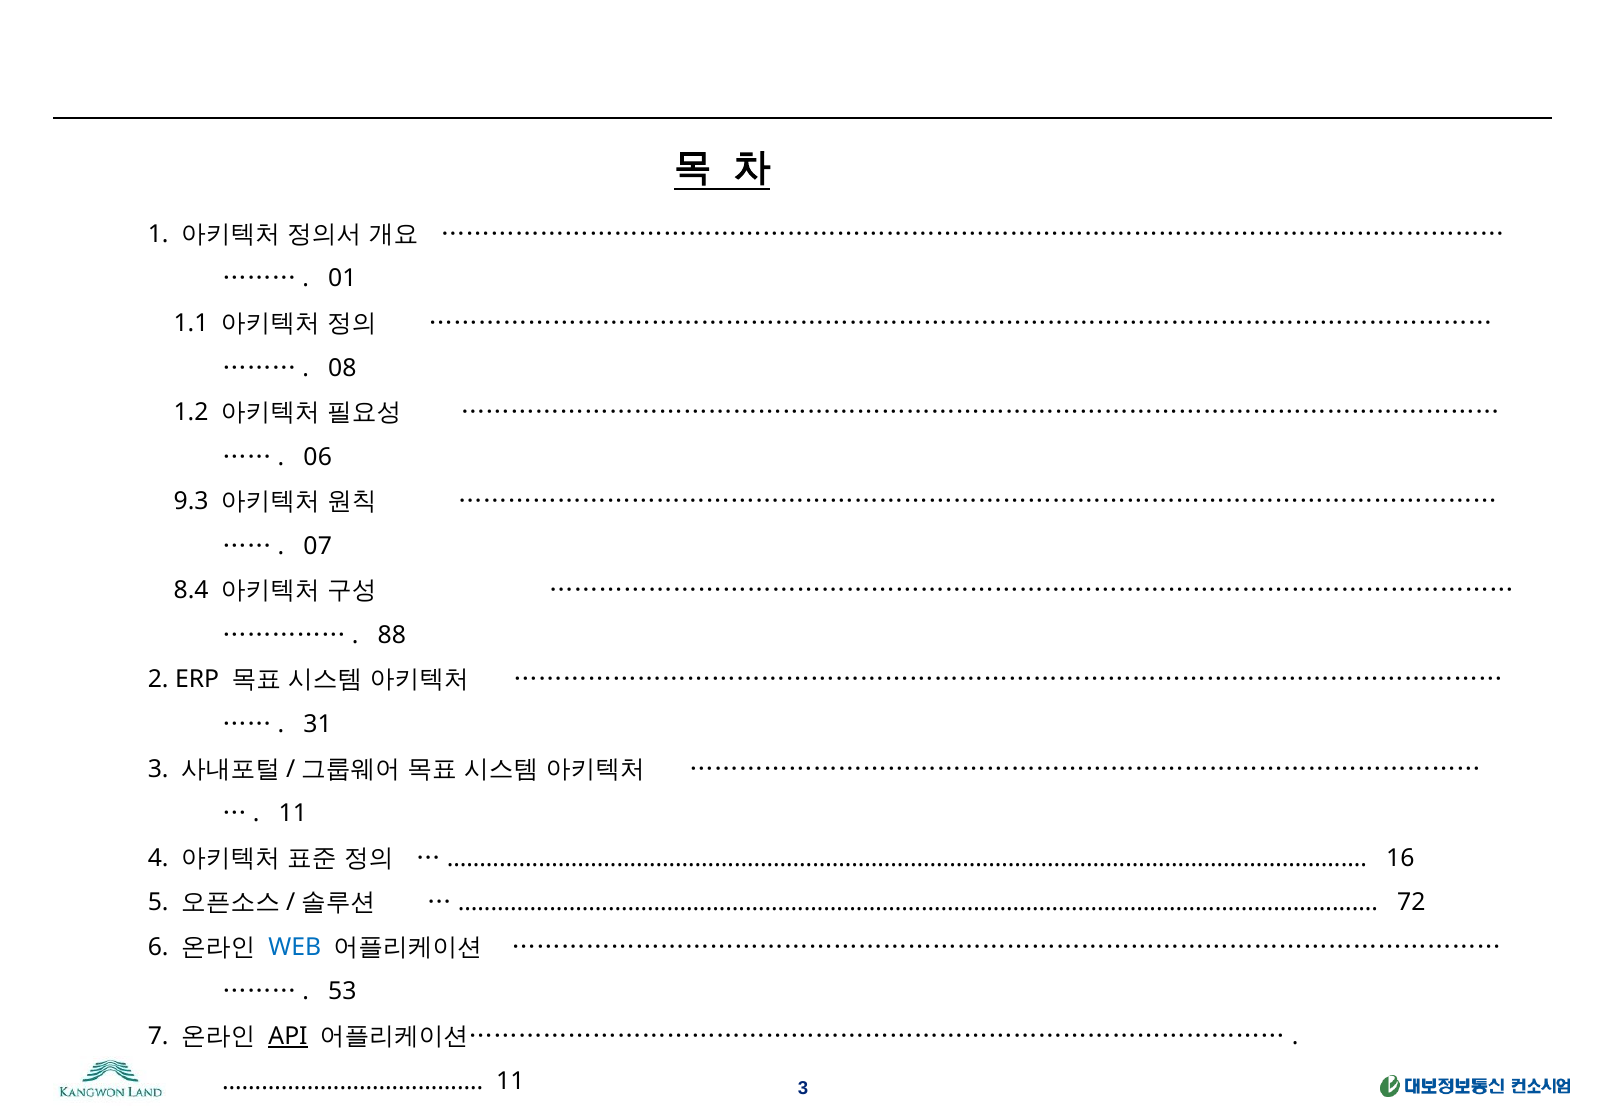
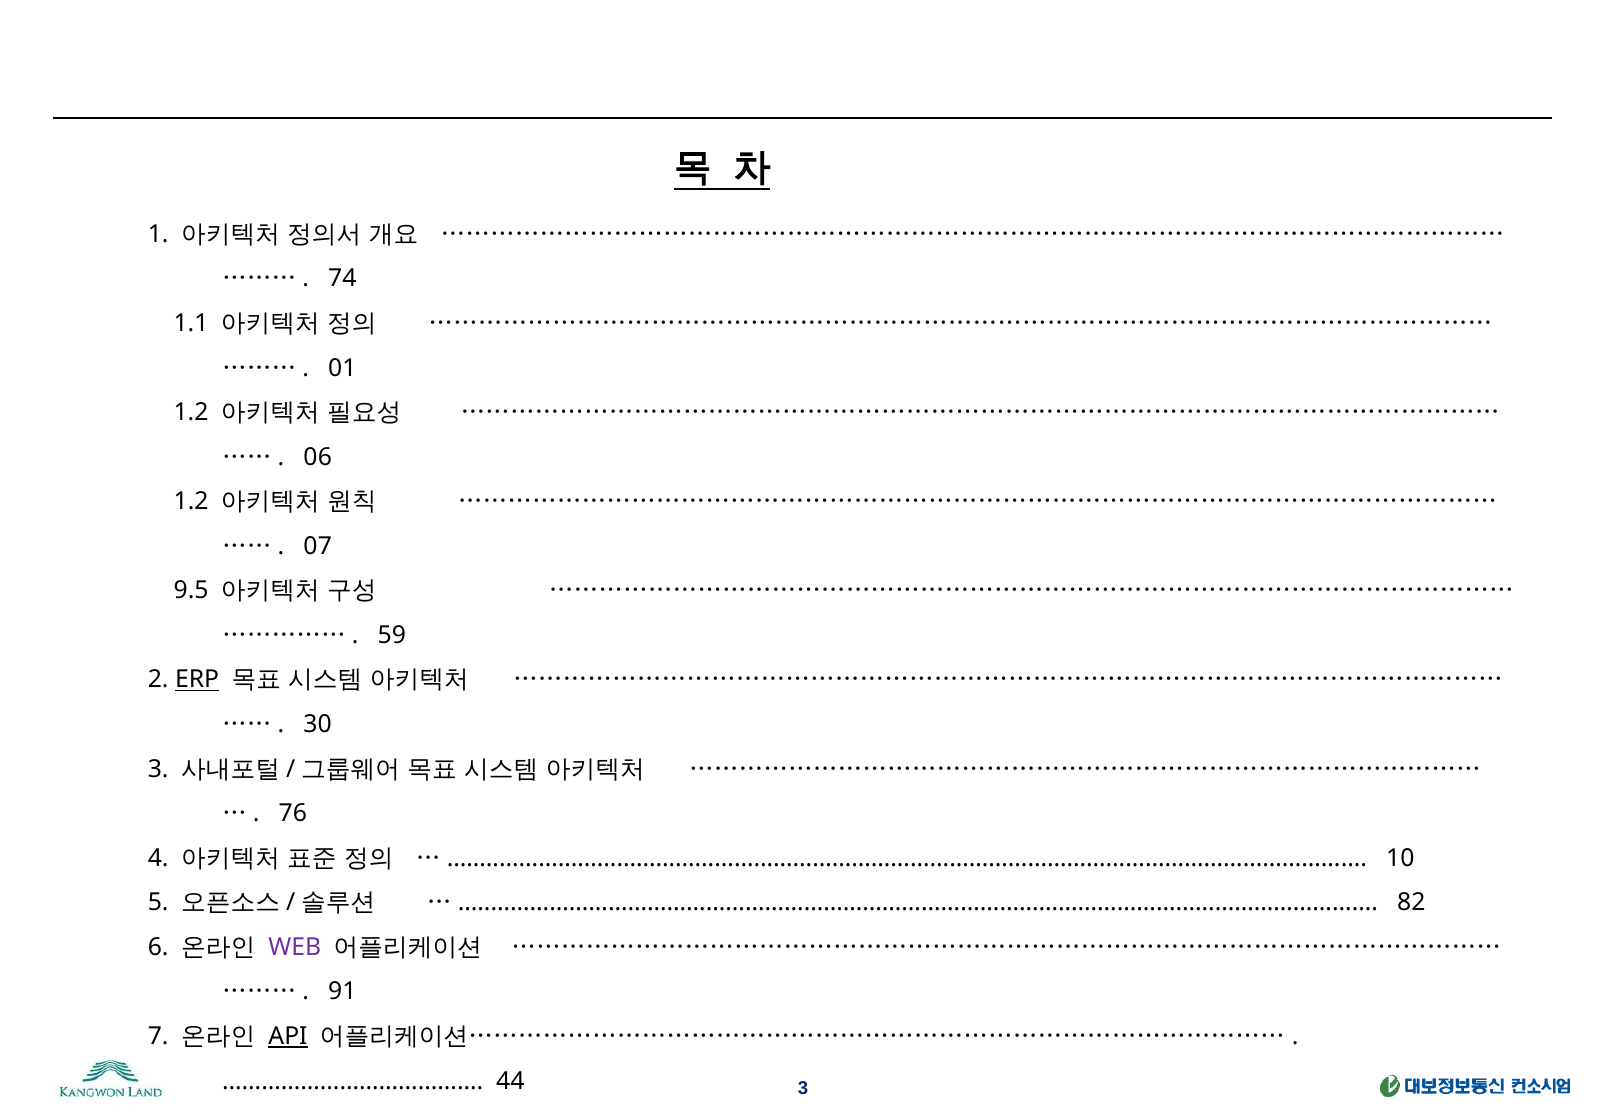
01: 01 -> 74 (342, 279)
08: 08 -> 01 (342, 368)
9.3: 9.3 -> 1.2 (191, 502)
8.4: 8.4 -> 9.5 (191, 591)
88: 88 -> 59 (392, 636)
ERP underline: none -> present (197, 680)
31: 31 -> 30 (318, 725)
11: 11 -> 76 (293, 814)
16: 16 -> 10 (1400, 859)
72: 72 -> 82 (1411, 903)
WEB colour: blue -> purple (295, 948)
53: 53 -> 91 (342, 992)
11: 11 -> 44 (510, 1081)
